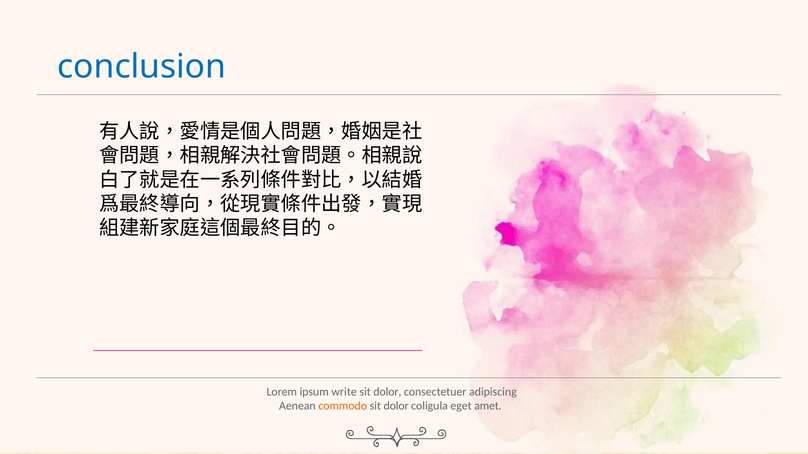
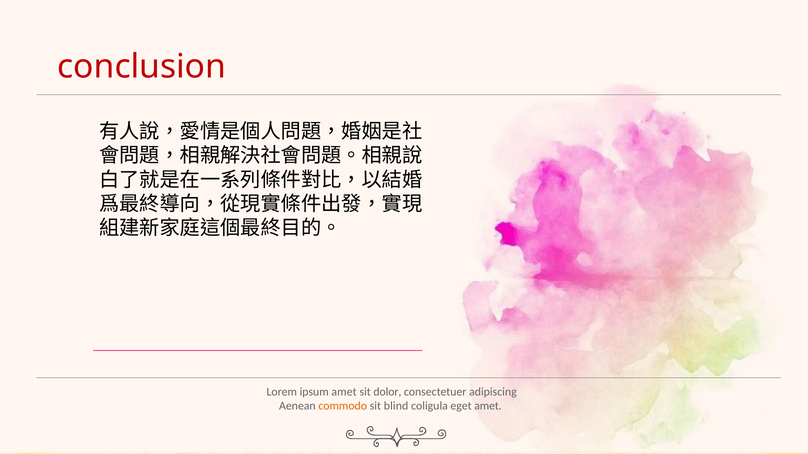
conclusion colour: blue -> red (142, 67)
ipsum write: write -> amet (344, 392)
dolor: dolor -> blind (396, 406)
